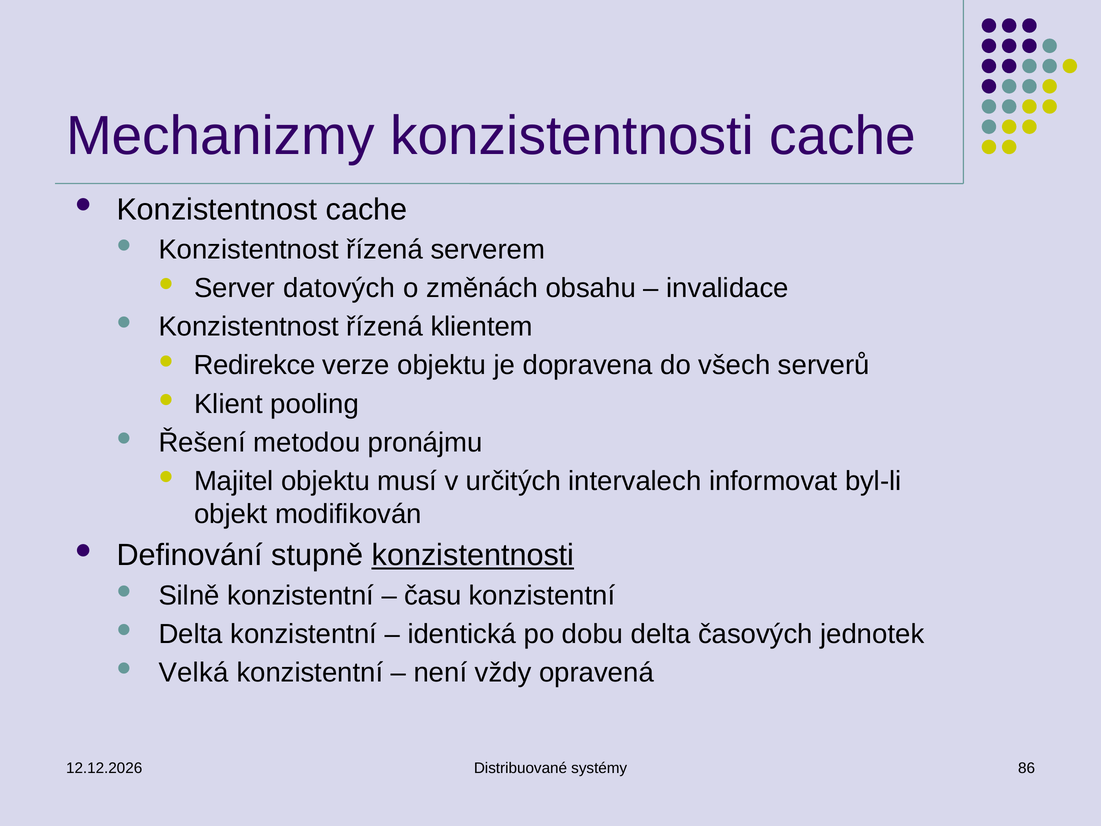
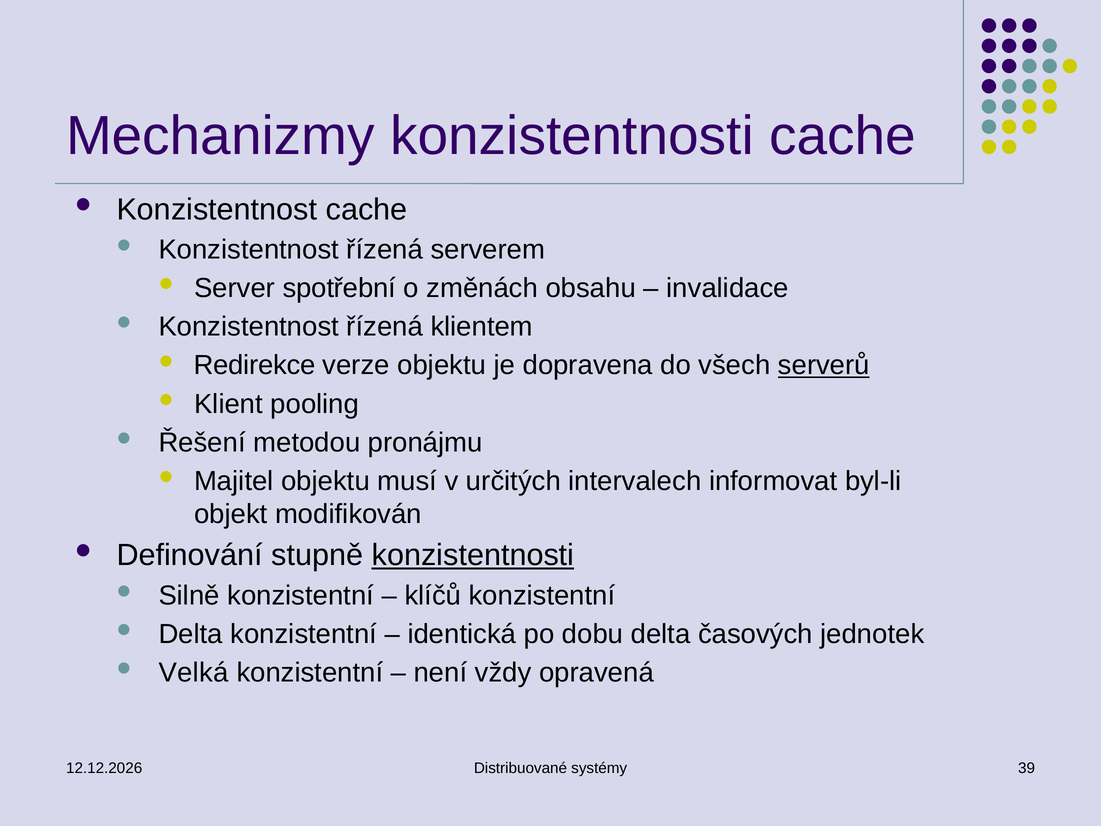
datových: datových -> spotřební (339, 288)
serverů underline: none -> present (824, 365)
času: času -> klíčů (433, 595)
86: 86 -> 39 (1027, 768)
